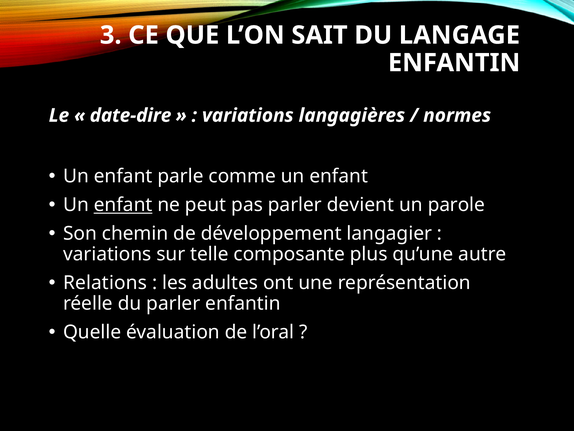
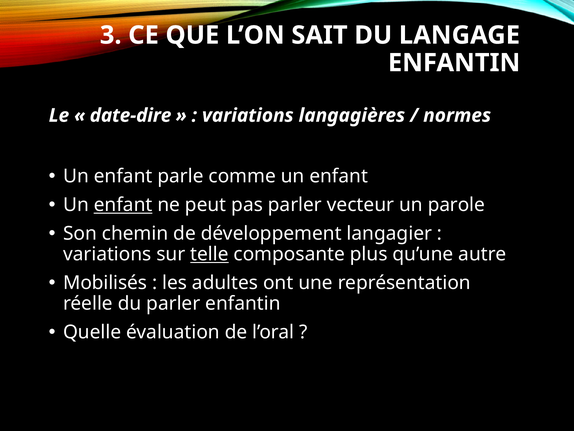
devient: devient -> vecteur (360, 205)
telle underline: none -> present (209, 254)
Relations: Relations -> Mobilisés (105, 283)
